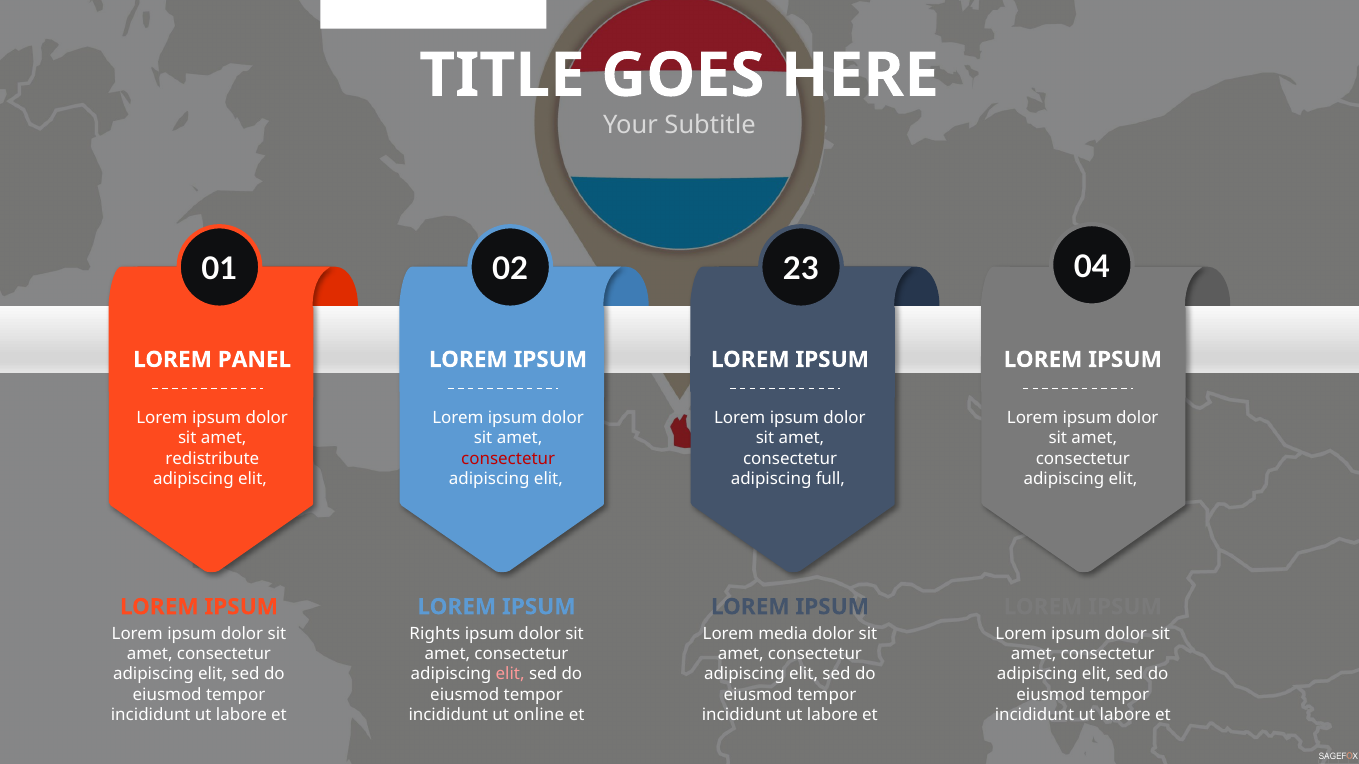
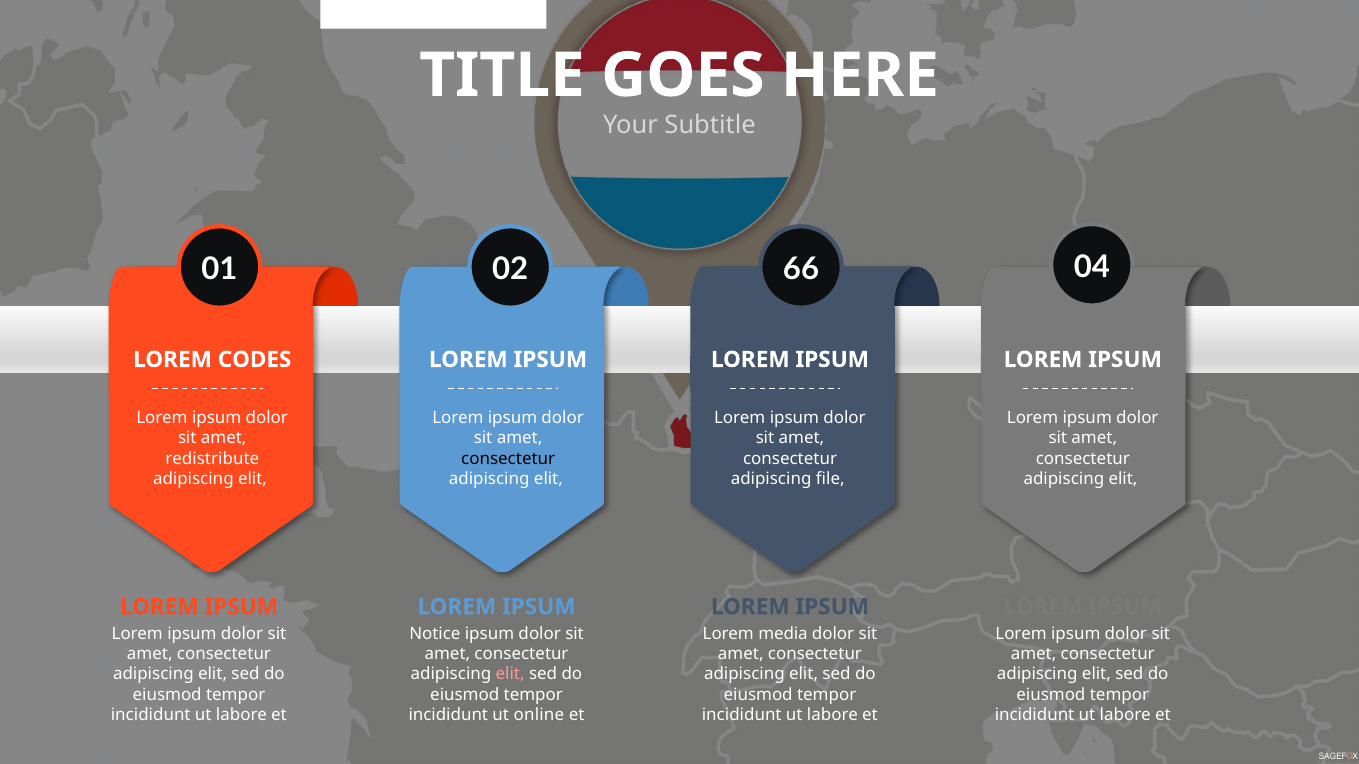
23: 23 -> 66 (801, 269)
PANEL: PANEL -> CODES (255, 360)
consectetur colour: red -> black (508, 459)
full: full -> file (830, 479)
Rights: Rights -> Notice (435, 634)
